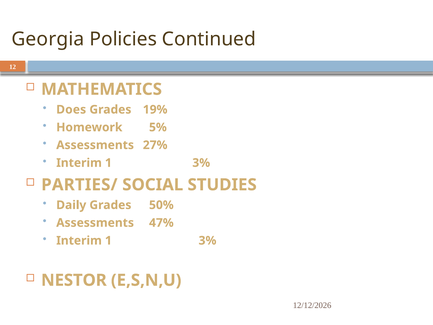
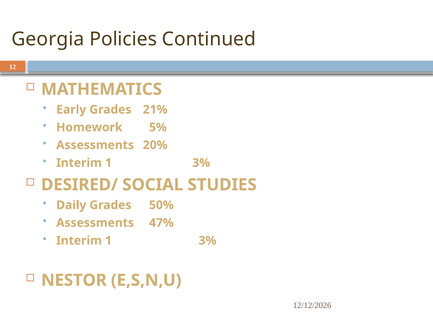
Does: Does -> Early (71, 109)
19%: 19% -> 21% (155, 109)
27%: 27% -> 20% (155, 145)
PARTIES/: PARTIES/ -> DESIRED/ (80, 185)
